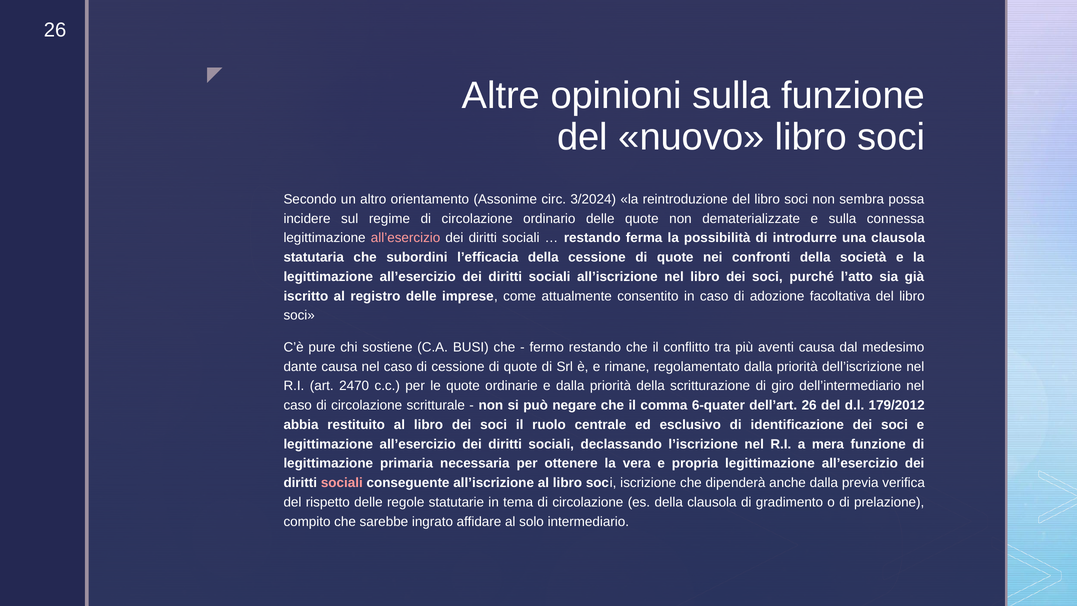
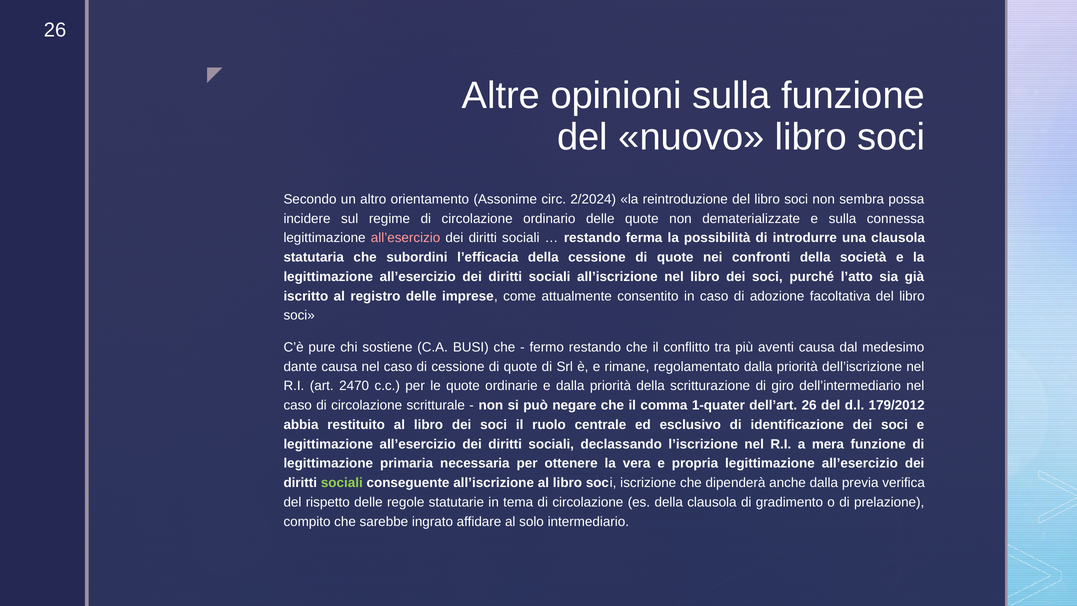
3/2024: 3/2024 -> 2/2024 (593, 199)
6-quater: 6-quater -> 1-quater (718, 405)
sociali colour: pink -> light green (342, 483)
